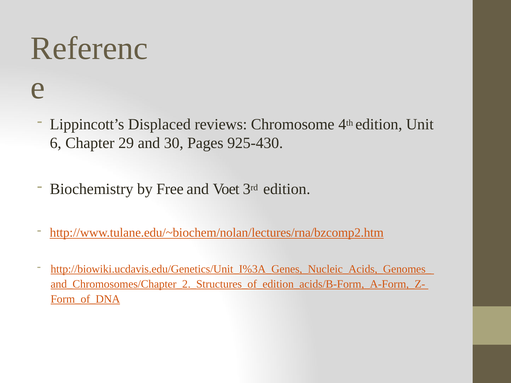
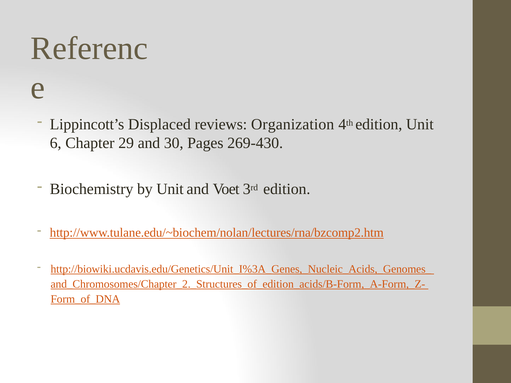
Chromosome: Chromosome -> Organization (293, 124)
925-430: 925-430 -> 269-430 (255, 143)
by Free: Free -> Unit (170, 189)
